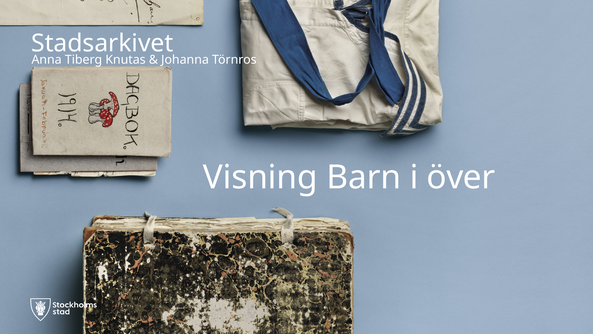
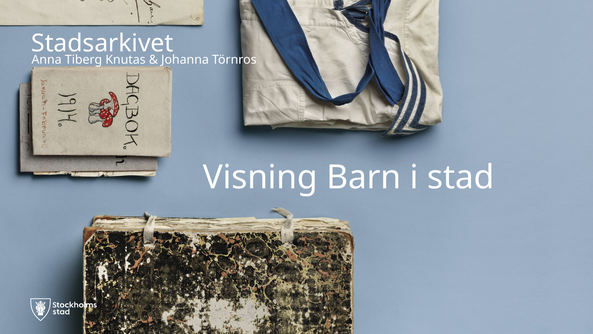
över: över -> stad (461, 177)
